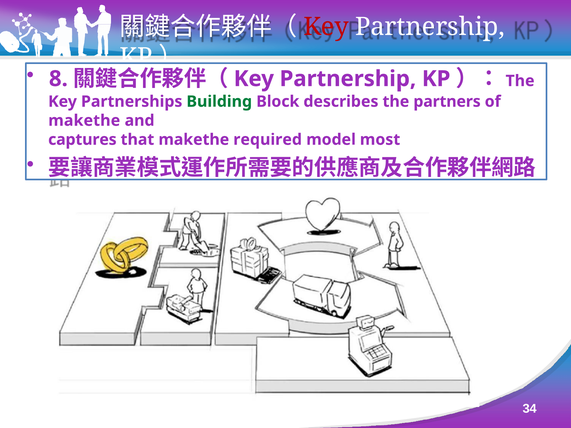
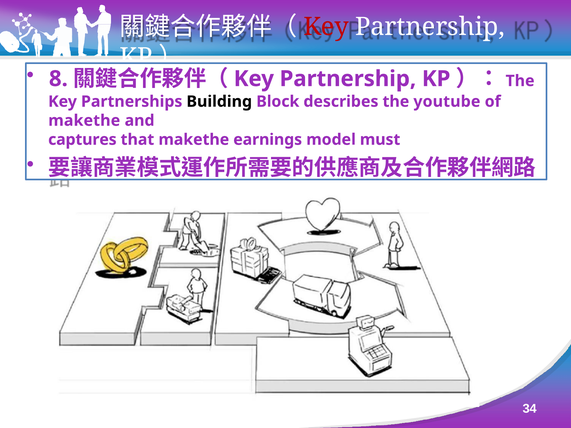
Building colour: green -> black (219, 102)
partners: partners -> youtube (447, 102)
required: required -> earnings (268, 140)
most: most -> must (380, 140)
